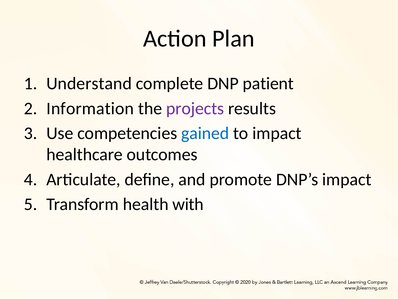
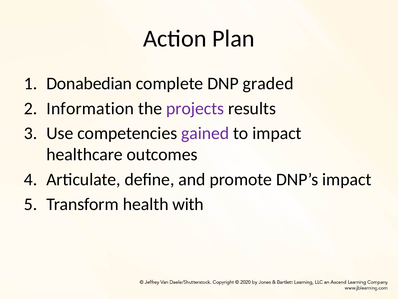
Understand: Understand -> Donabedian (89, 84)
patient: patient -> graded (268, 84)
gained colour: blue -> purple (205, 133)
